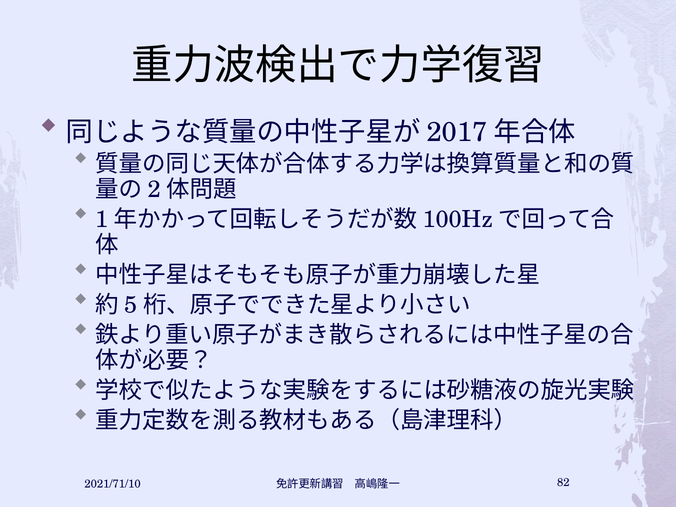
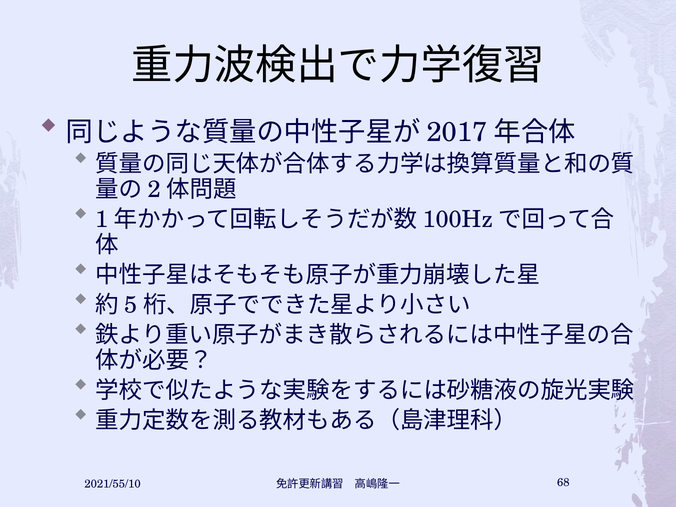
2021/71/10: 2021/71/10 -> 2021/55/10 (113, 484)
82: 82 -> 68 (563, 483)
